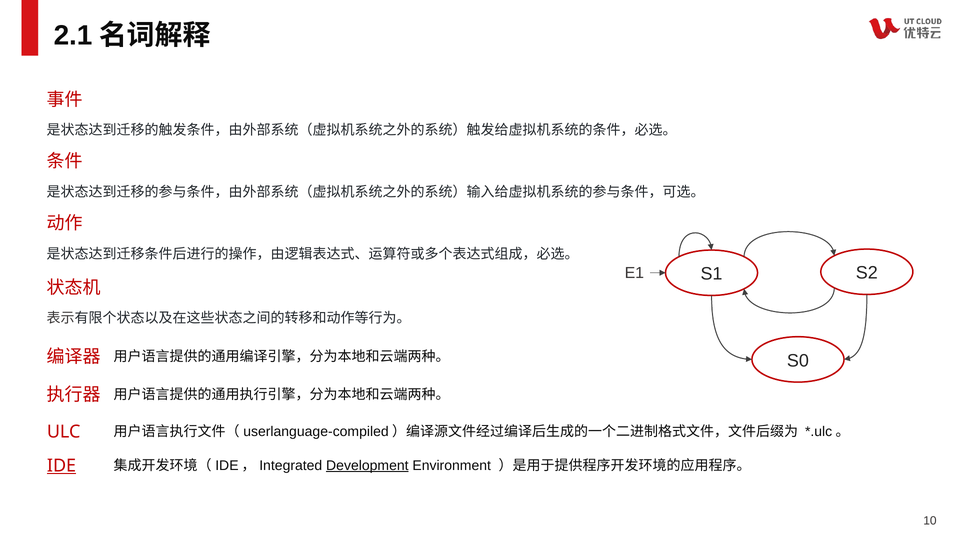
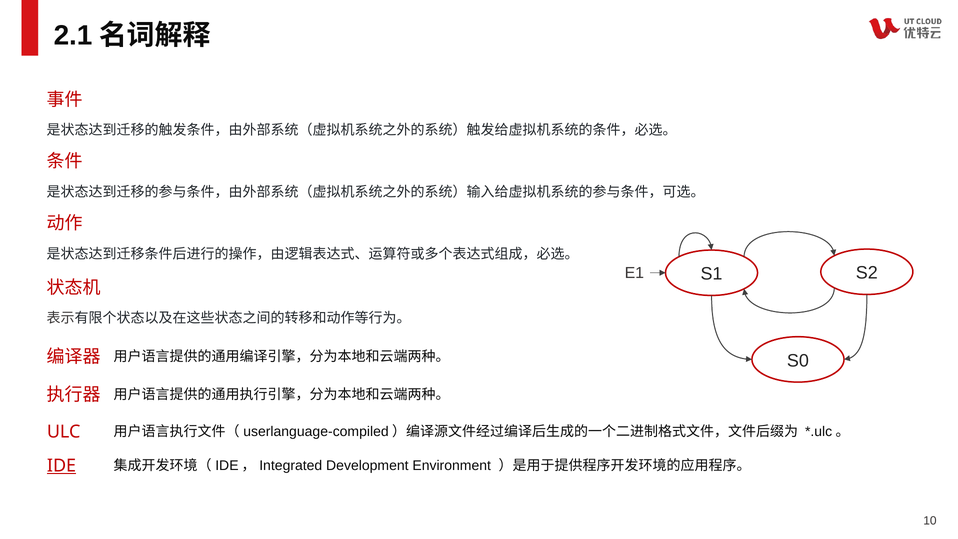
Development underline: present -> none (367, 465)
